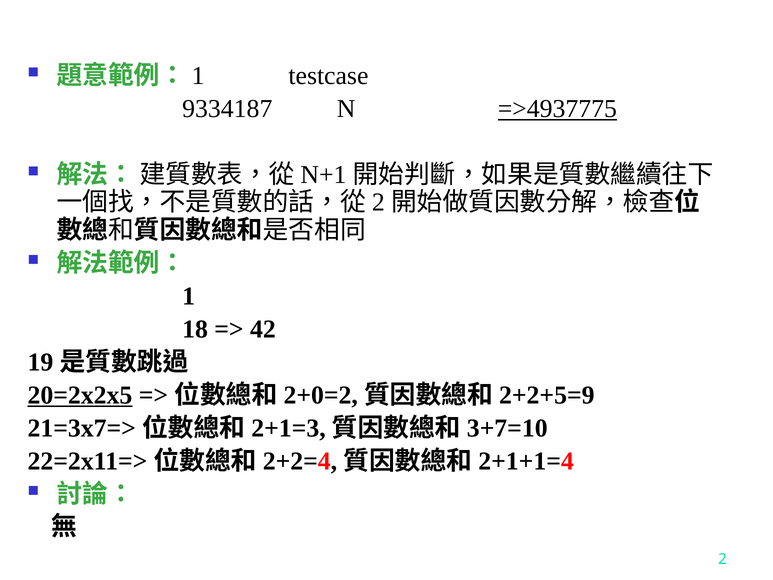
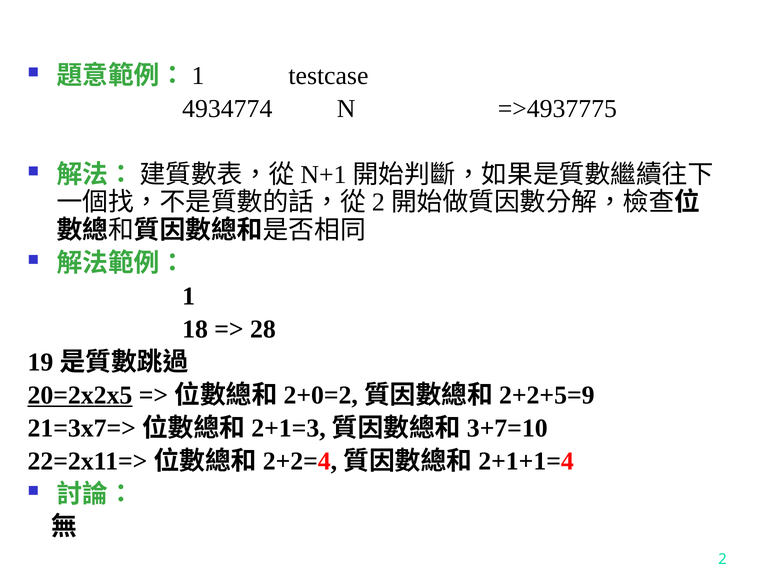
9334187: 9334187 -> 4934774 (227, 109)
=>4937775 underline: present -> none (557, 109)
42: 42 -> 28 (263, 329)
